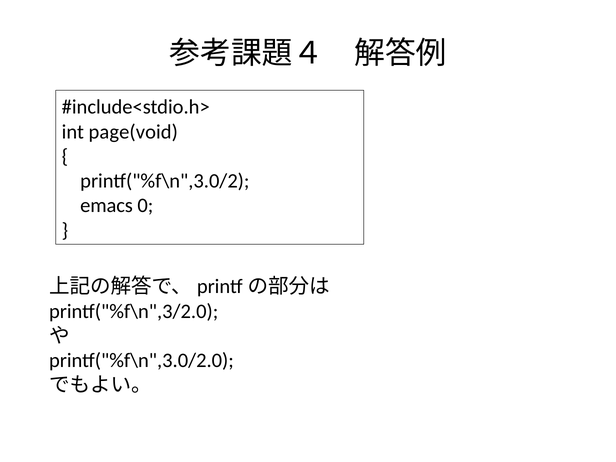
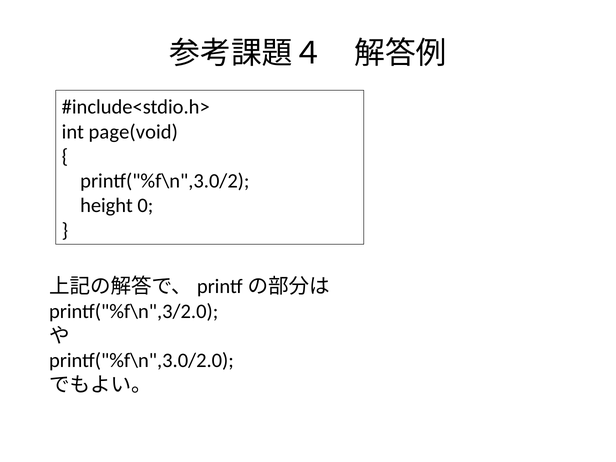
emacs: emacs -> height (107, 206)
